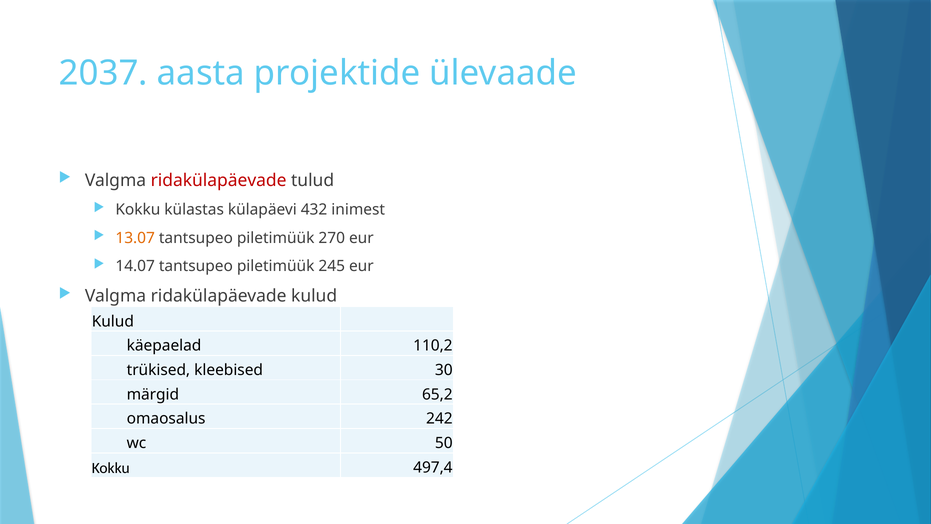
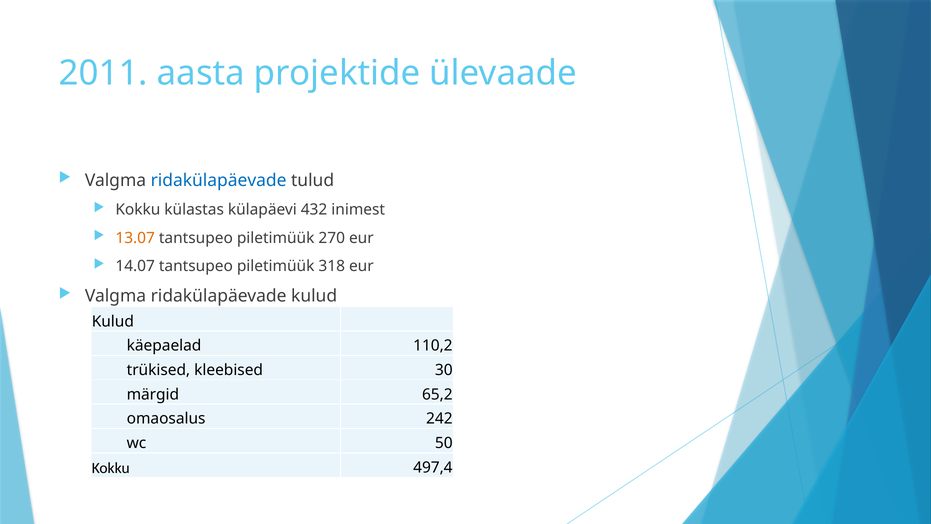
2037: 2037 -> 2011 (103, 73)
ridakülapäevade colour: red -> blue (219, 180)
245: 245 -> 318 (332, 266)
